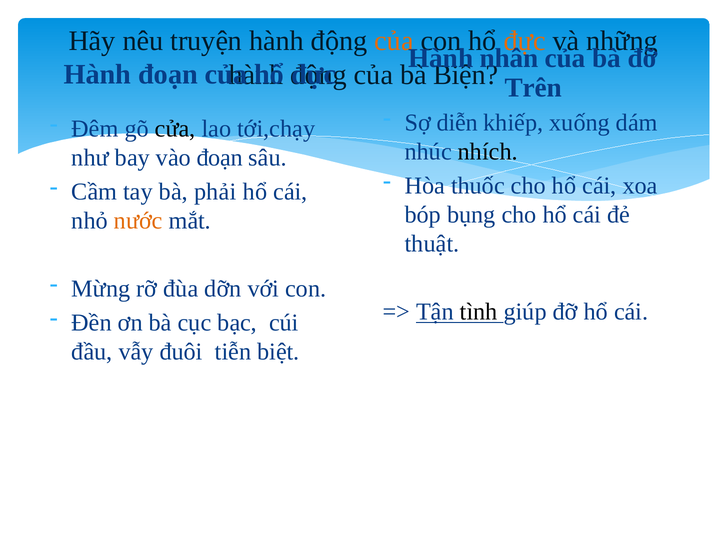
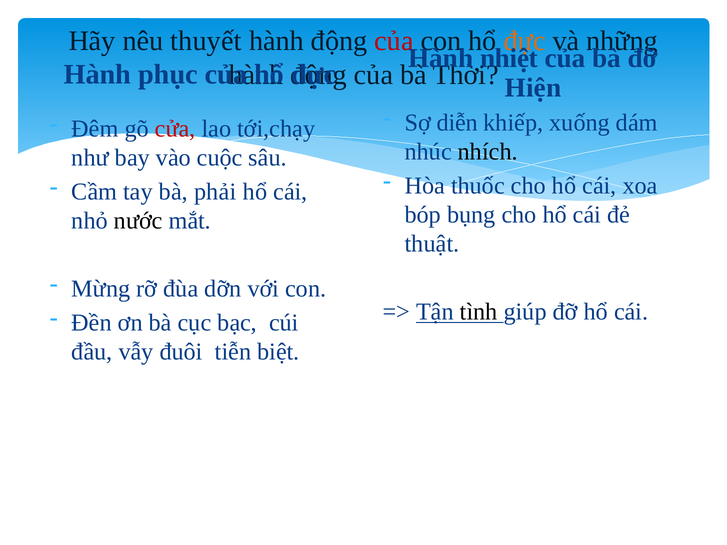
truyện: truyện -> thuyết (206, 41)
của colour: orange -> red (394, 41)
nhân: nhân -> nhiệt (509, 58)
Hành đoạn: đoạn -> phục (168, 75)
Biện: Biện -> Thời (466, 75)
Trên: Trên -> Hiện (533, 88)
cửa colour: black -> red (175, 129)
vào đoạn: đoạn -> cuộc (220, 158)
nước colour: orange -> black (138, 221)
